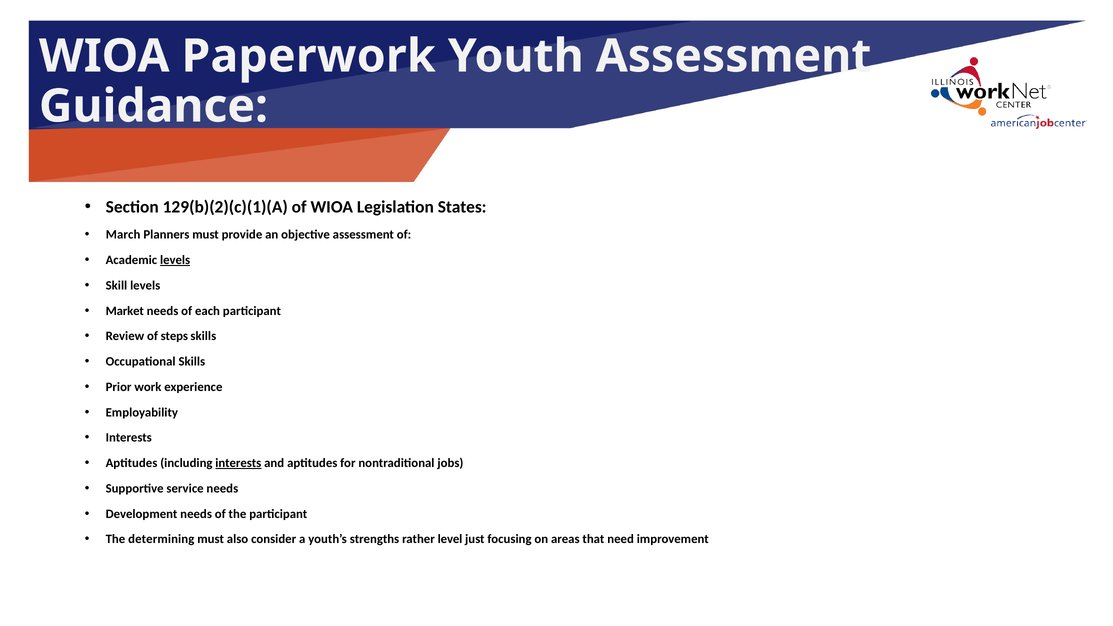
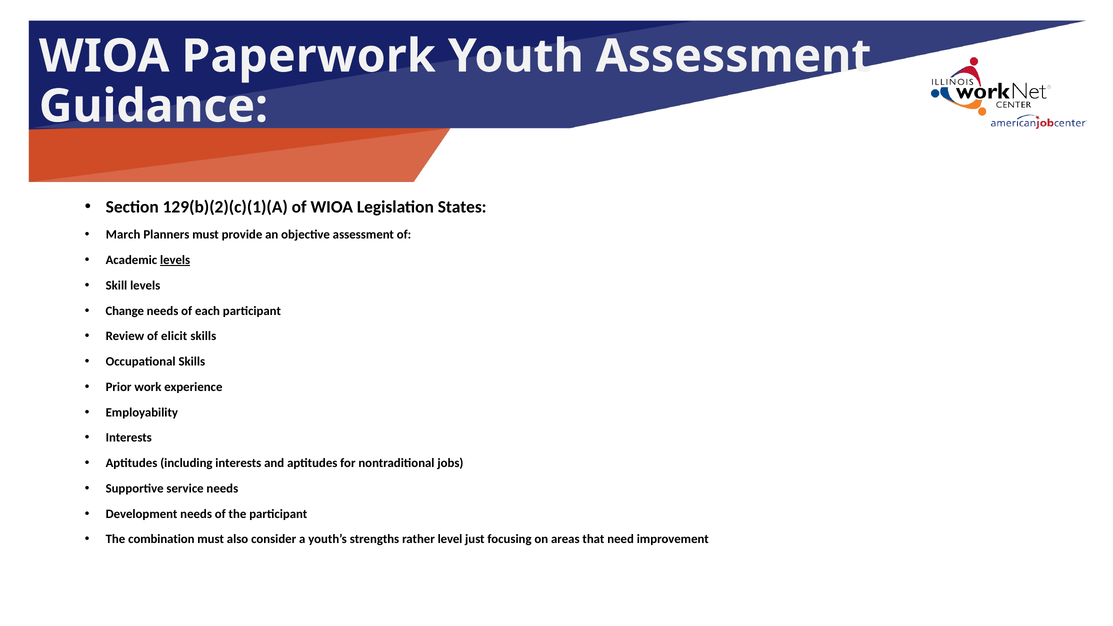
Market: Market -> Change (125, 311)
steps: steps -> elicit (174, 336)
interests underline: present -> none (238, 463)
determining: determining -> combination (161, 539)
